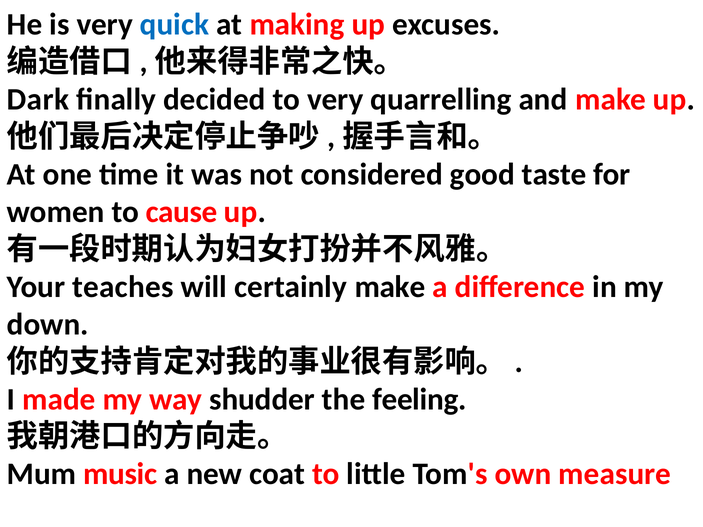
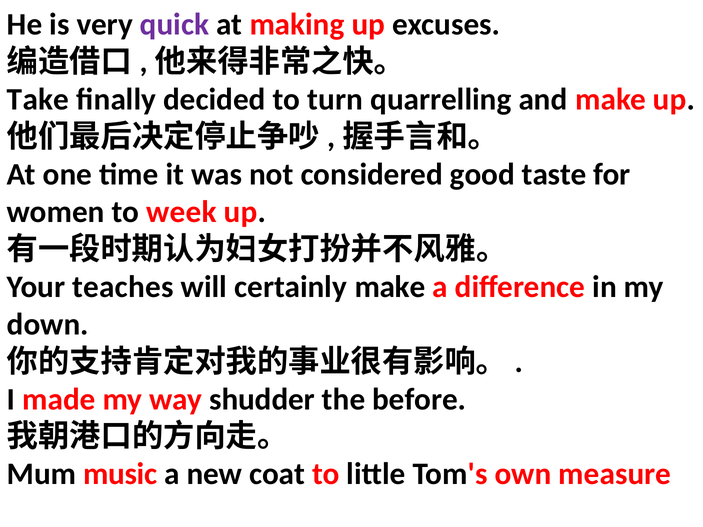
quick colour: blue -> purple (175, 24)
Dark: Dark -> Take (38, 99)
to very: very -> turn (335, 99)
cause: cause -> week (181, 212)
feeling: feeling -> before (419, 399)
